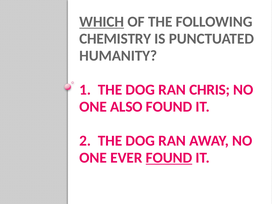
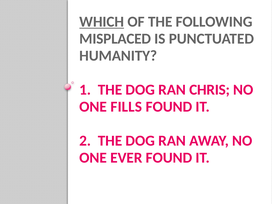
CHEMISTRY: CHEMISTRY -> MISPLACED (115, 39)
ALSO: ALSO -> FILLS (126, 107)
FOUND underline: present -> none (169, 158)
